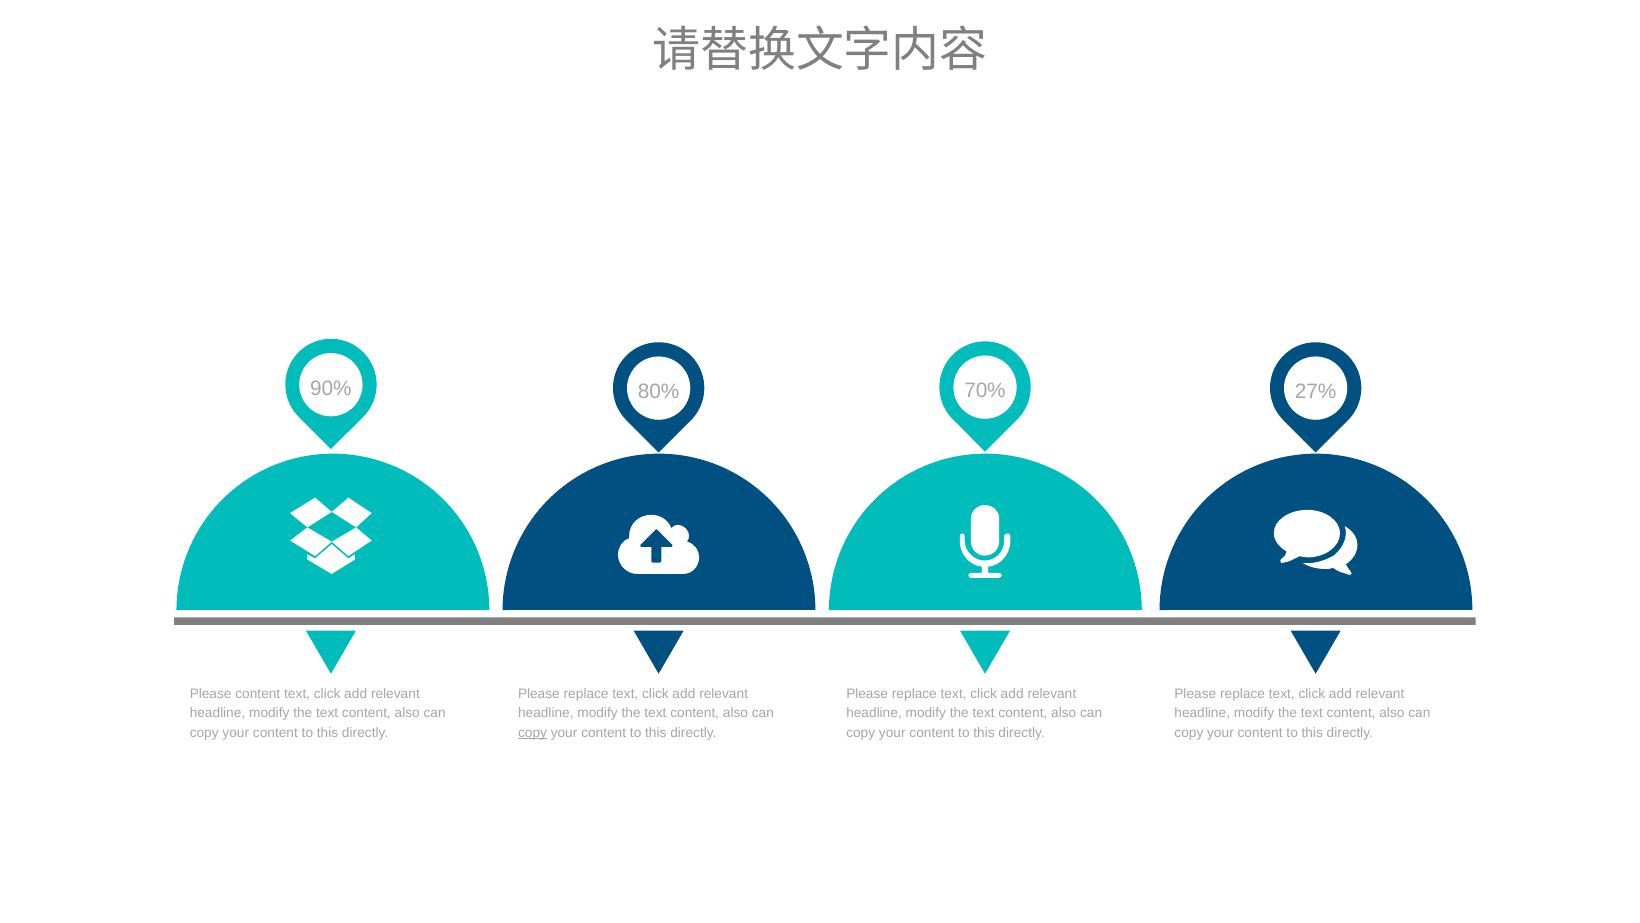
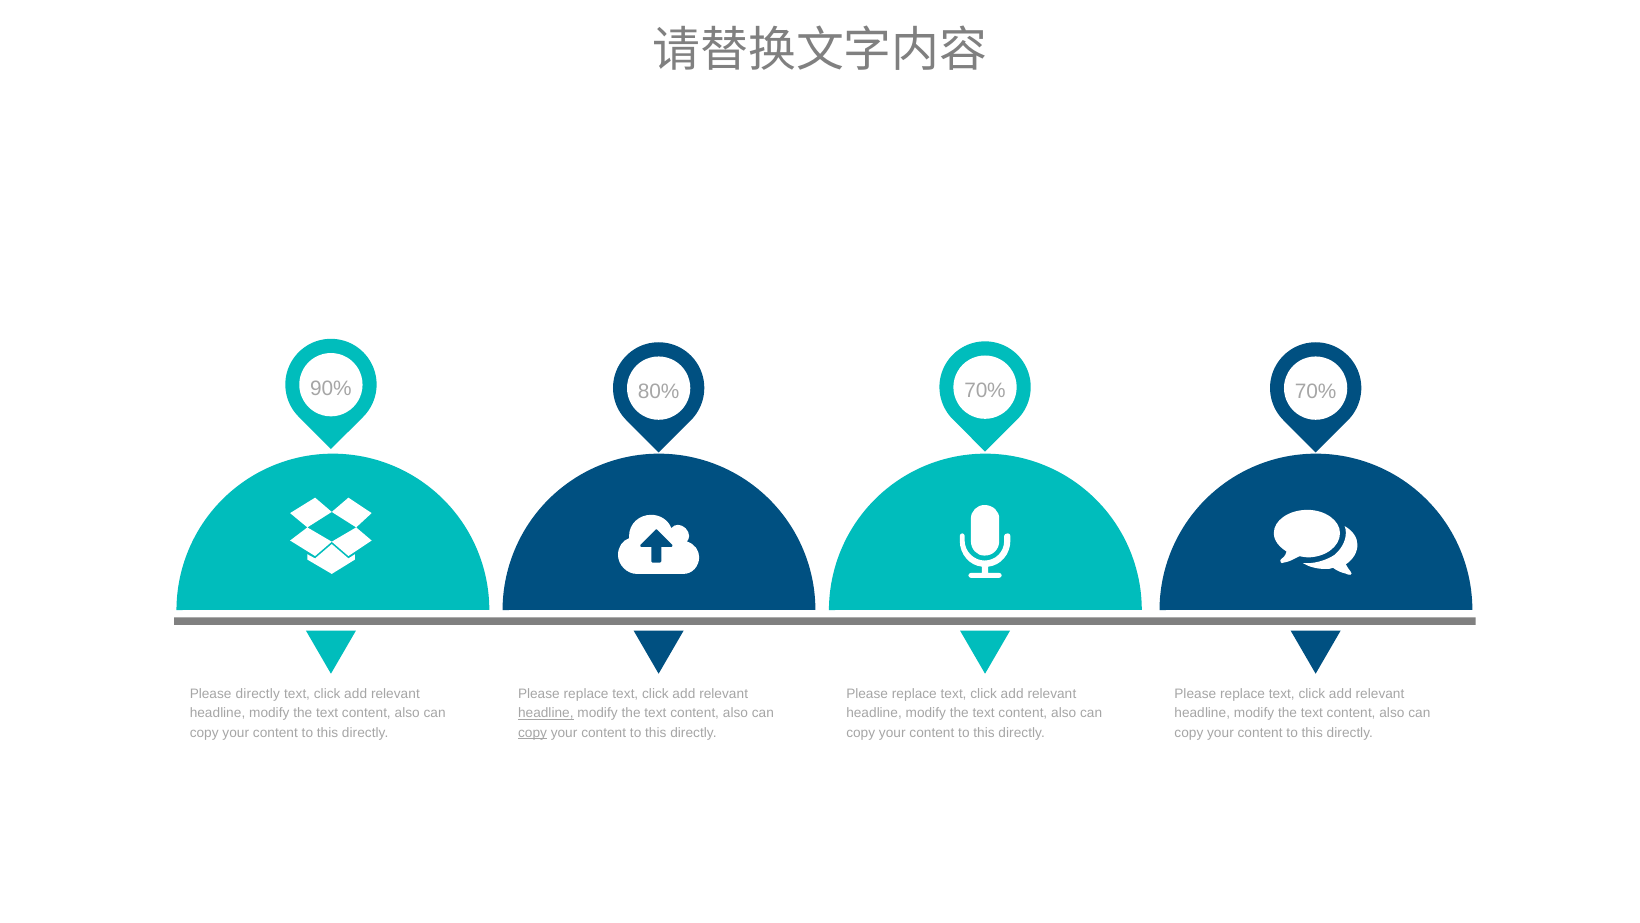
70% 27%: 27% -> 70% (1316, 392)
Please content: content -> directly (258, 693)
headline underline: none -> present (546, 713)
